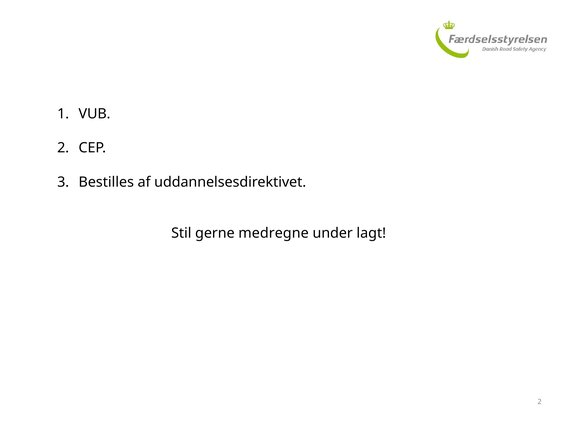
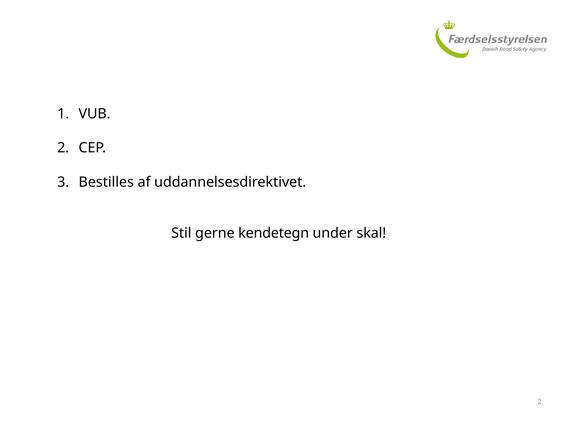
medregne: medregne -> kendetegn (274, 234)
lagt: lagt -> skal (371, 234)
